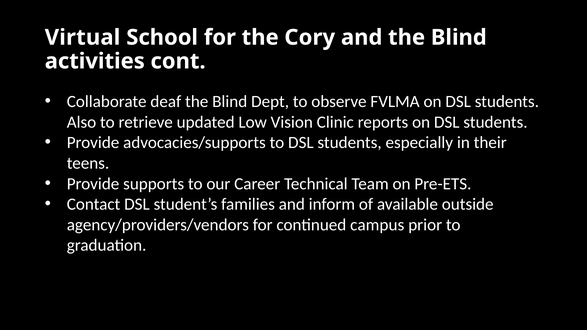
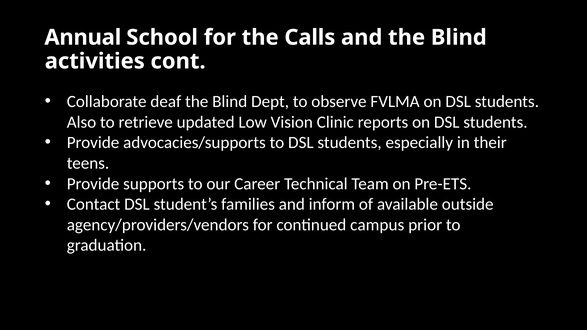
Virtual: Virtual -> Annual (83, 37)
Cory: Cory -> Calls (310, 37)
